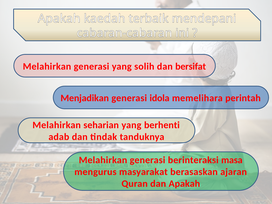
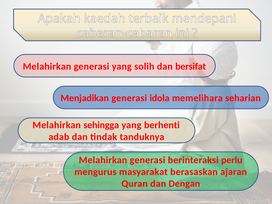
perintah: perintah -> seharian (243, 98)
seharian: seharian -> sehingga (101, 125)
masa: masa -> perlu (232, 160)
dan Apakah: Apakah -> Dengan (184, 184)
